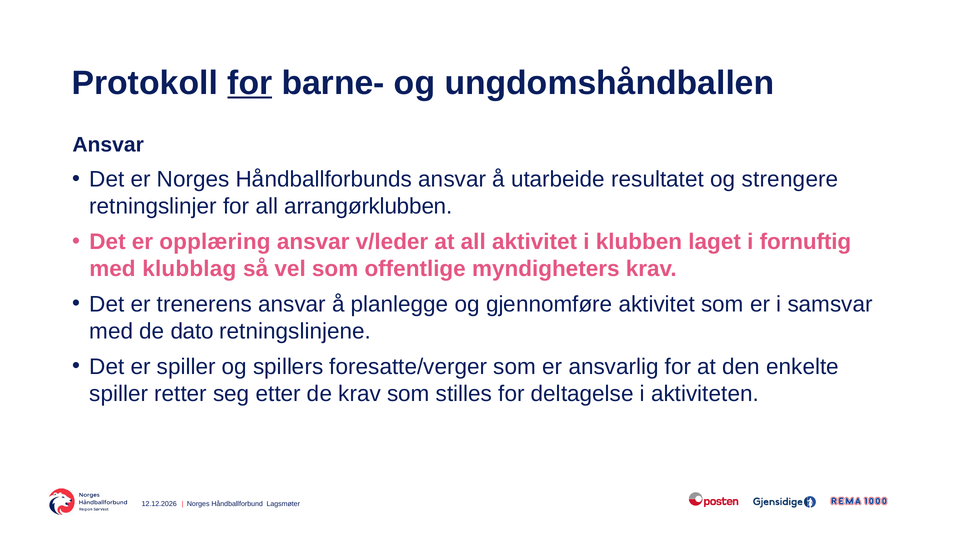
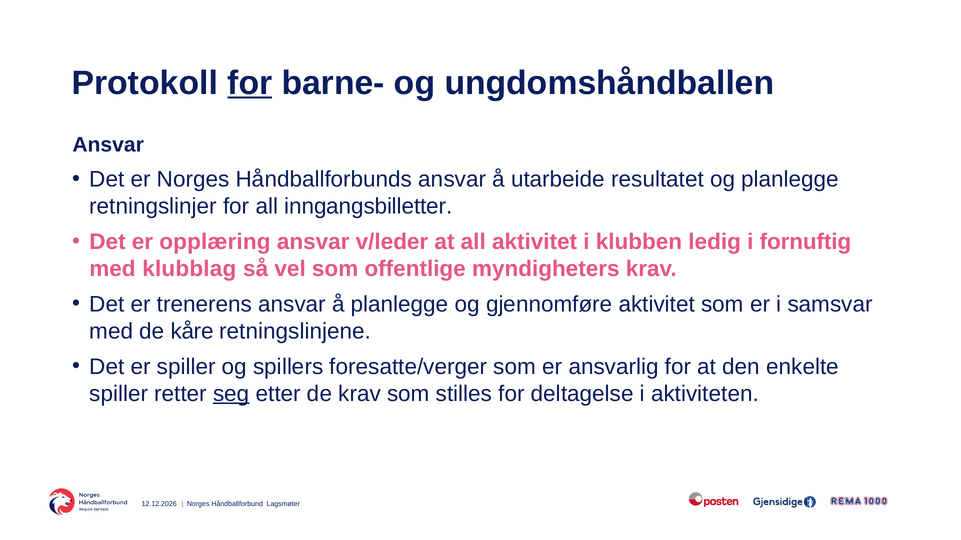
og strengere: strengere -> planlegge (790, 179)
arrangørklubben: arrangørklubben -> inngangsbilletter (368, 206)
laget: laget -> ledig (715, 242)
dato: dato -> kåre (192, 331)
seg underline: none -> present (231, 394)
